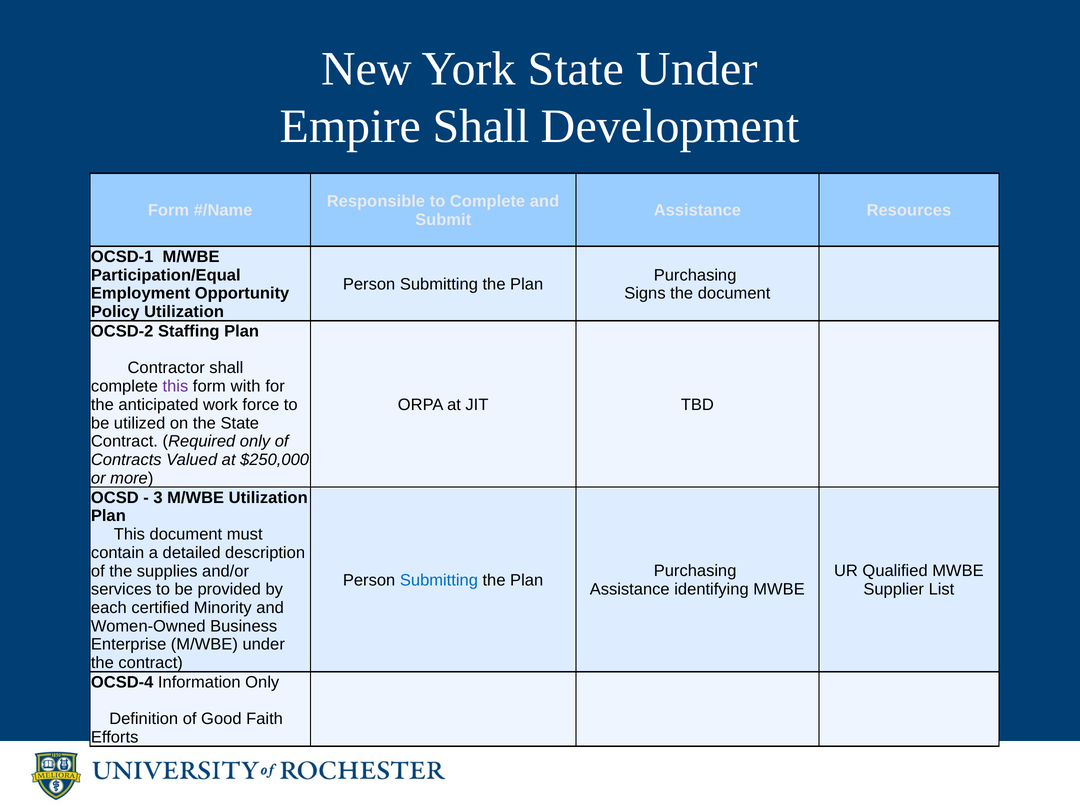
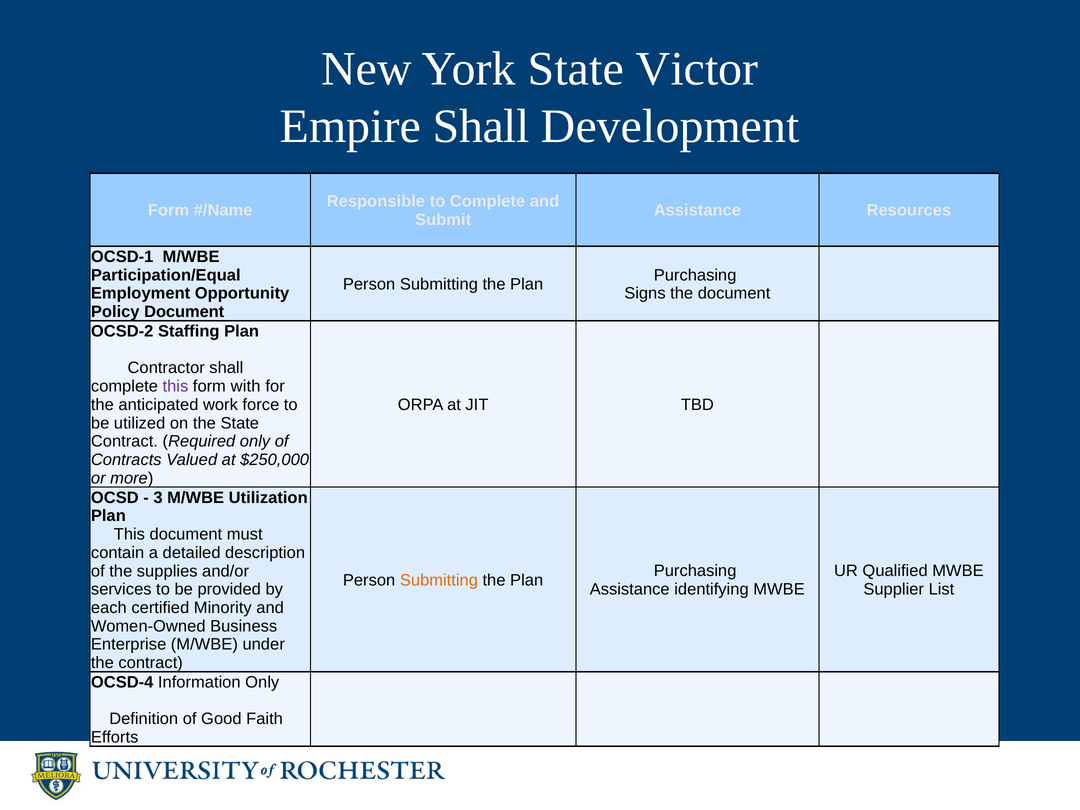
State Under: Under -> Victor (697, 69)
Policy Utilization: Utilization -> Document (184, 312)
Submitting colour: blue -> orange (439, 580)
